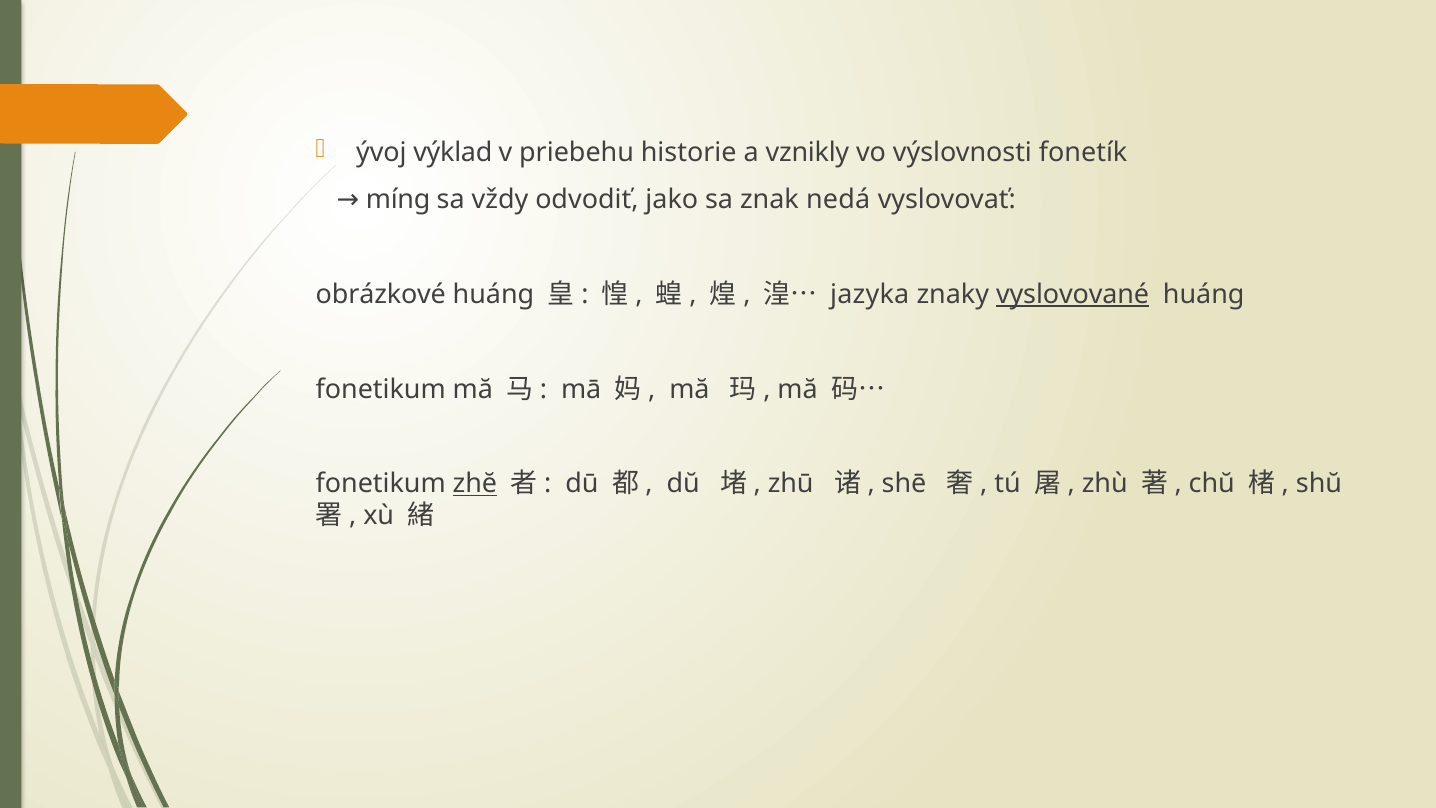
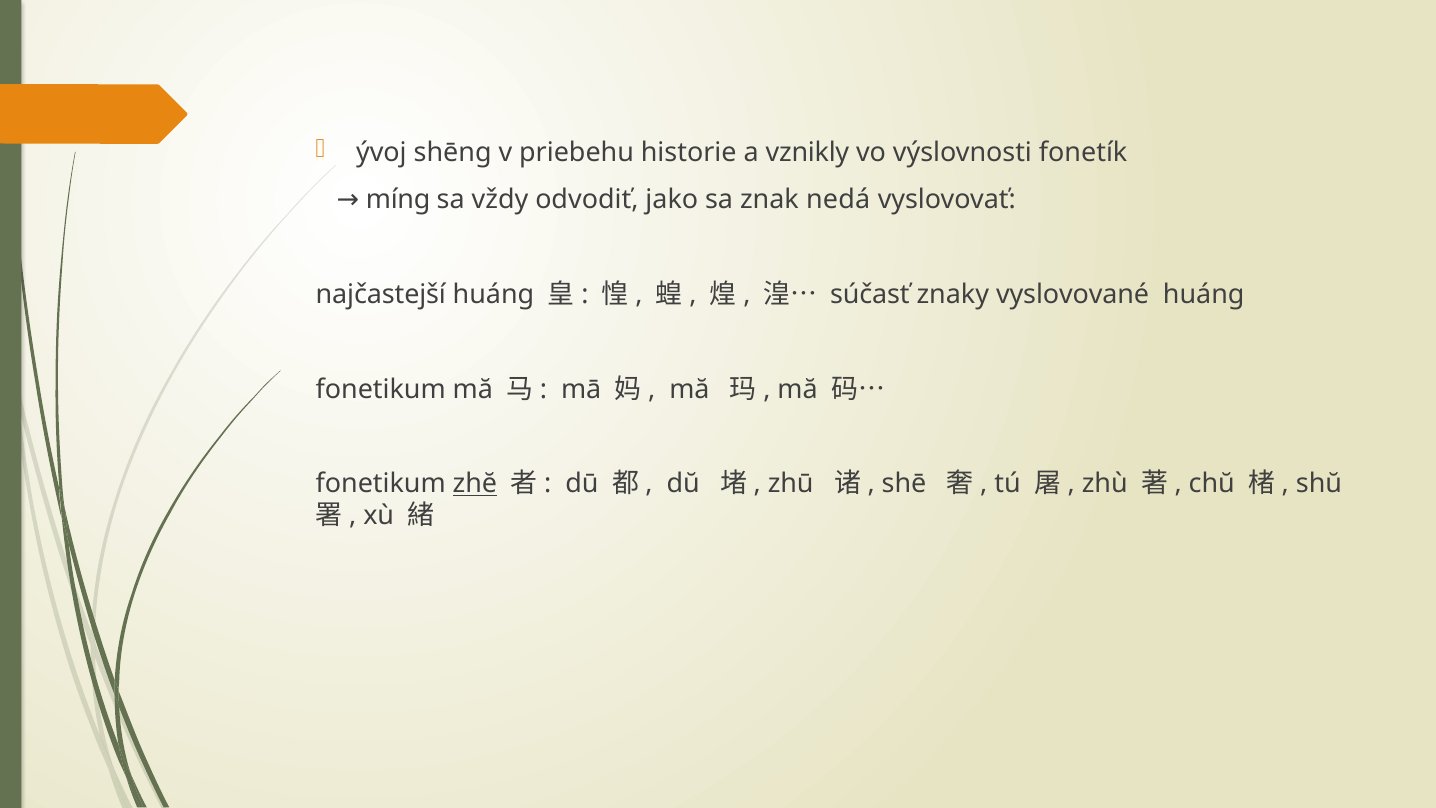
výklad: výklad -> shēng (453, 153)
obrázkové: obrázkové -> najčastejší (381, 294)
jazyka: jazyka -> súčasť (870, 294)
vyslovované underline: present -> none (1073, 294)
